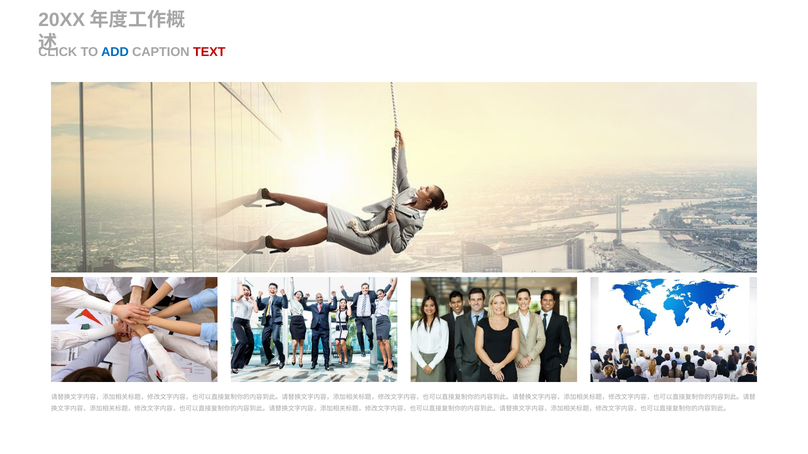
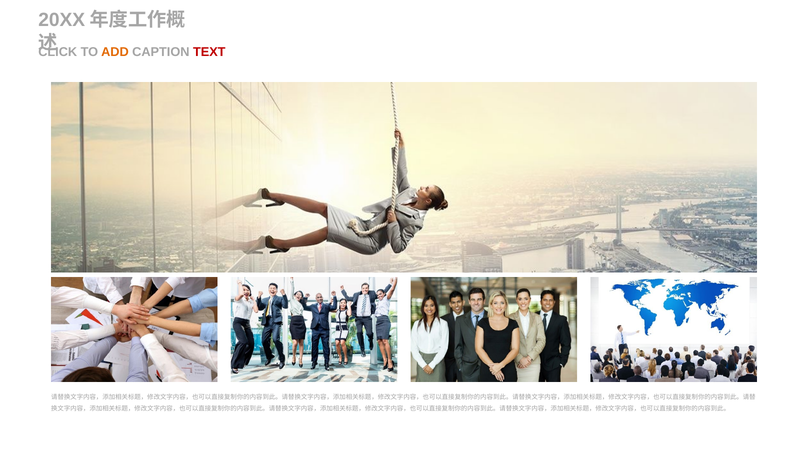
ADD colour: blue -> orange (115, 52)
